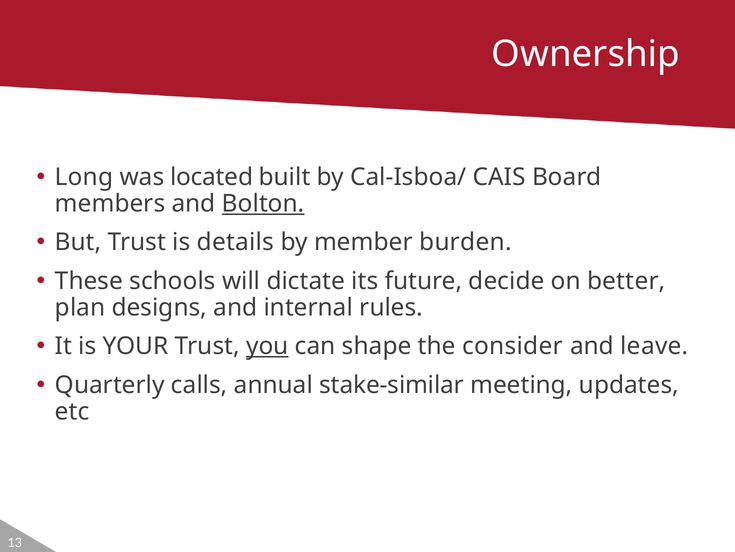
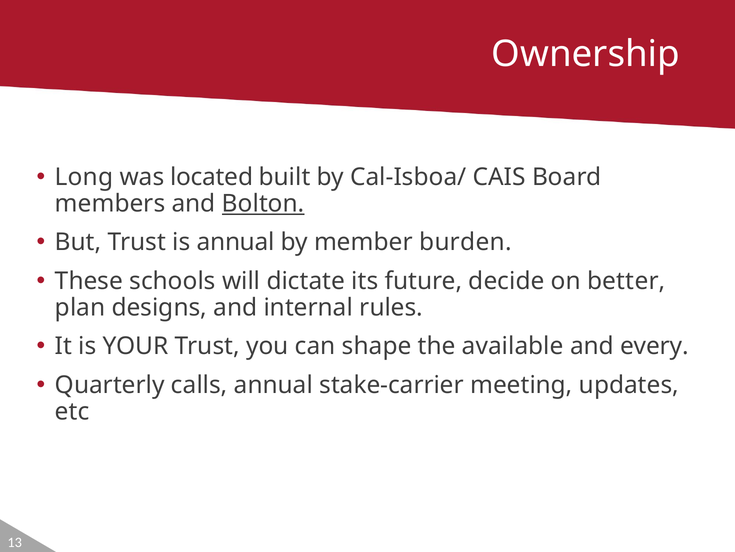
is details: details -> annual (236, 242)
you underline: present -> none (267, 346)
consider: consider -> available (513, 346)
leave: leave -> every (655, 346)
stake-similar: stake-similar -> stake-carrier (392, 384)
